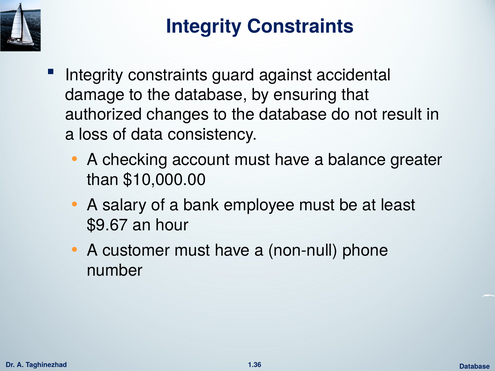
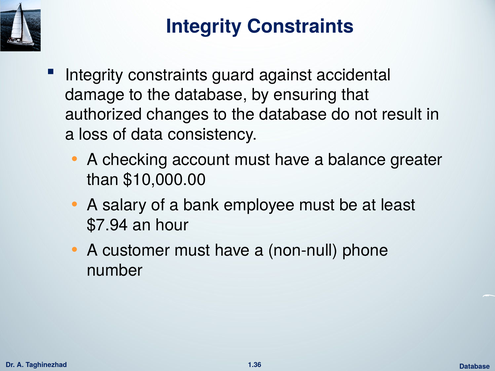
$9.67: $9.67 -> $7.94 (107, 225)
